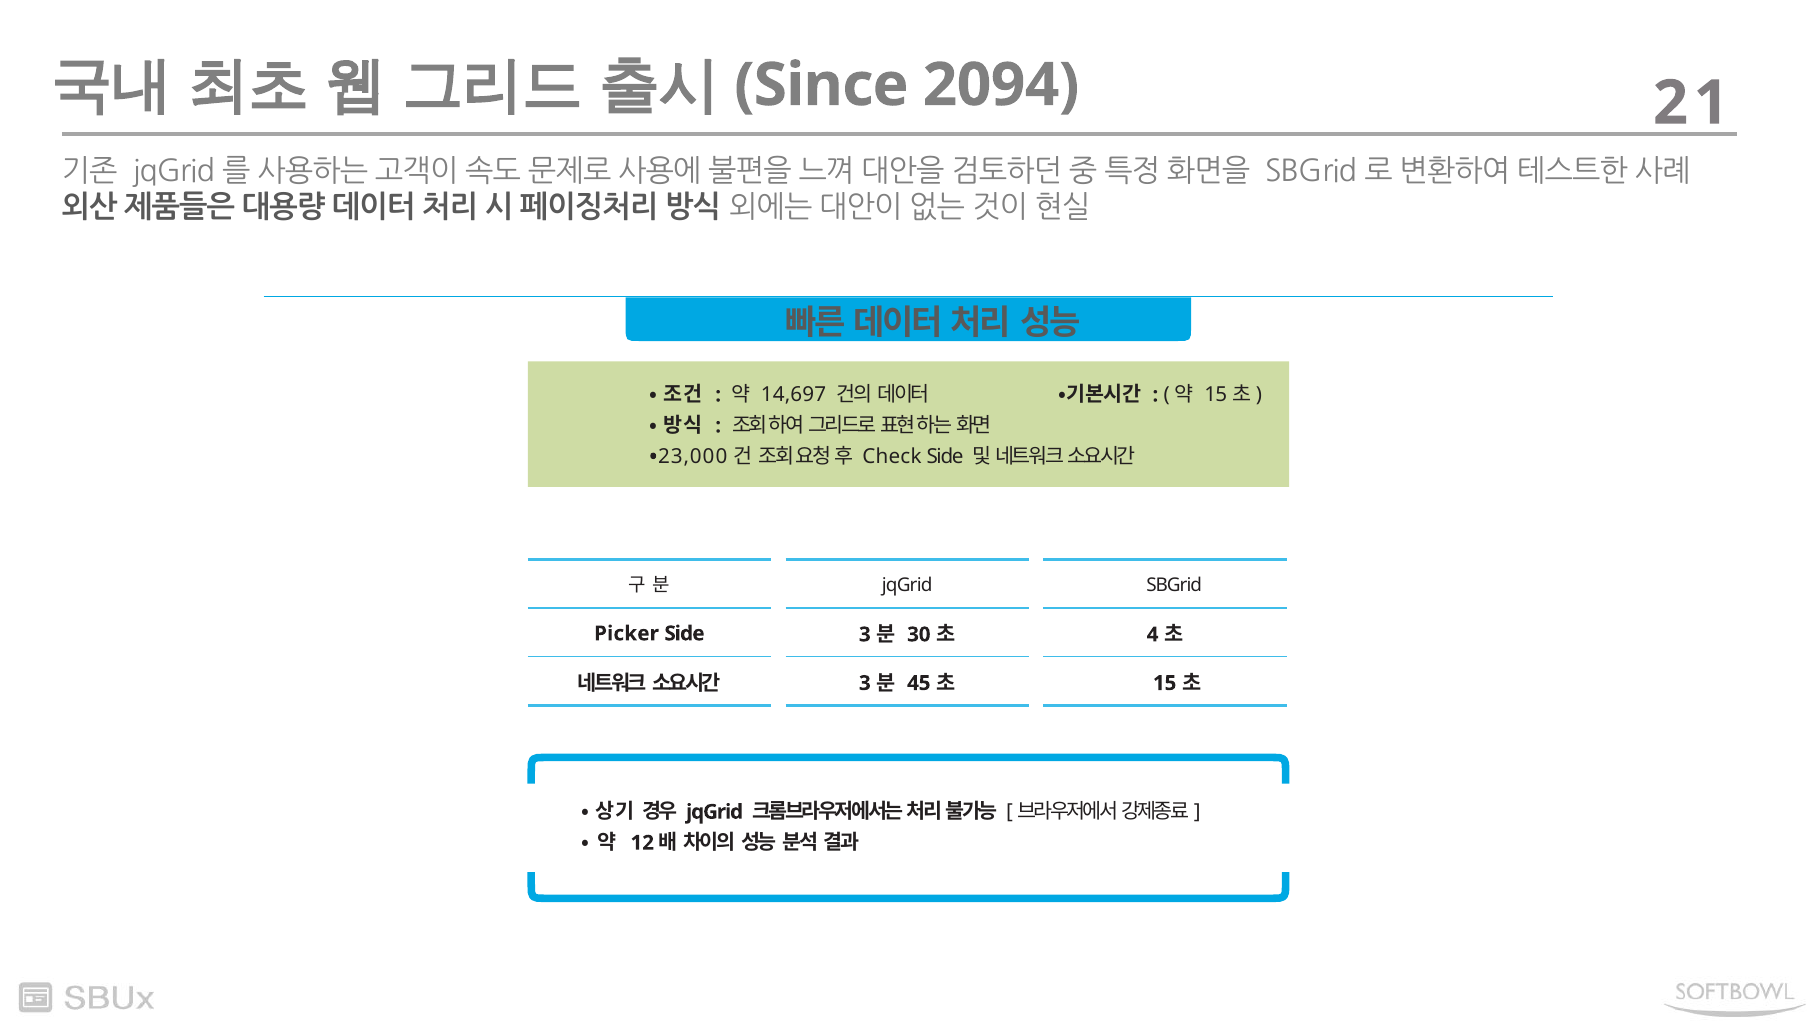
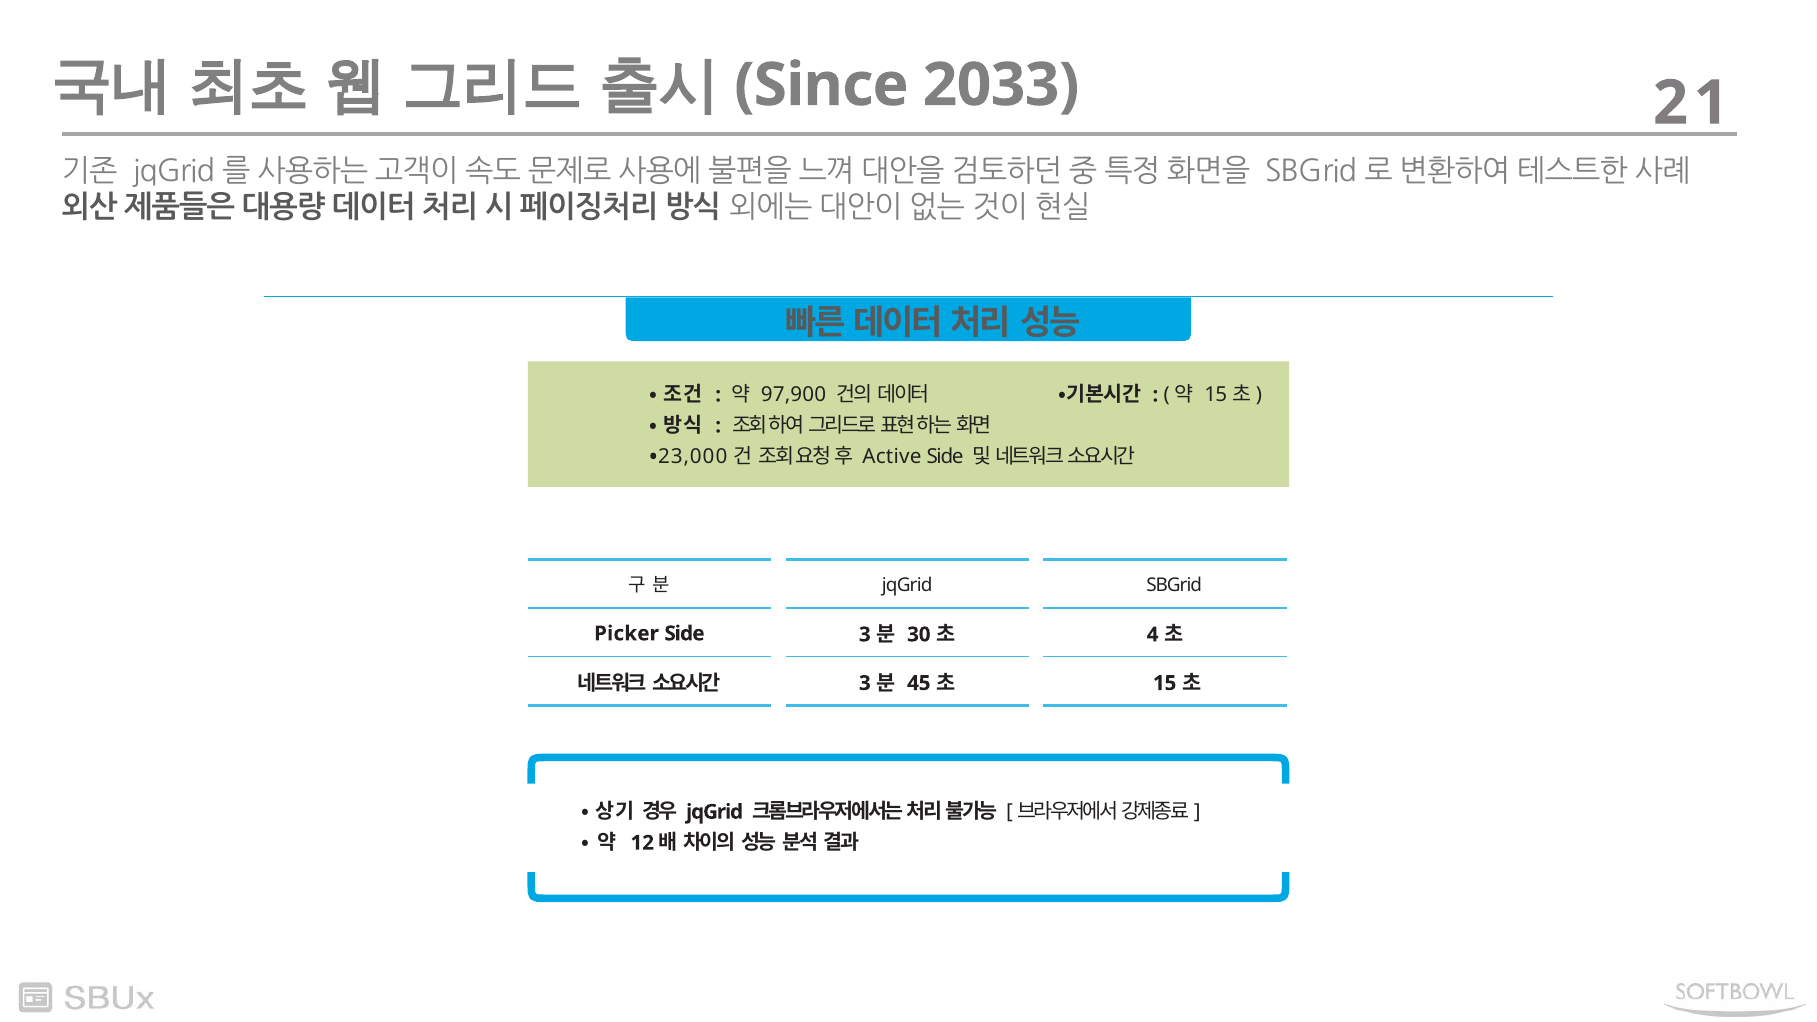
2094: 2094 -> 2033 (1001, 85)
14,697: 14,697 -> 97,900 (794, 395)
Check: Check -> Active (892, 457)
